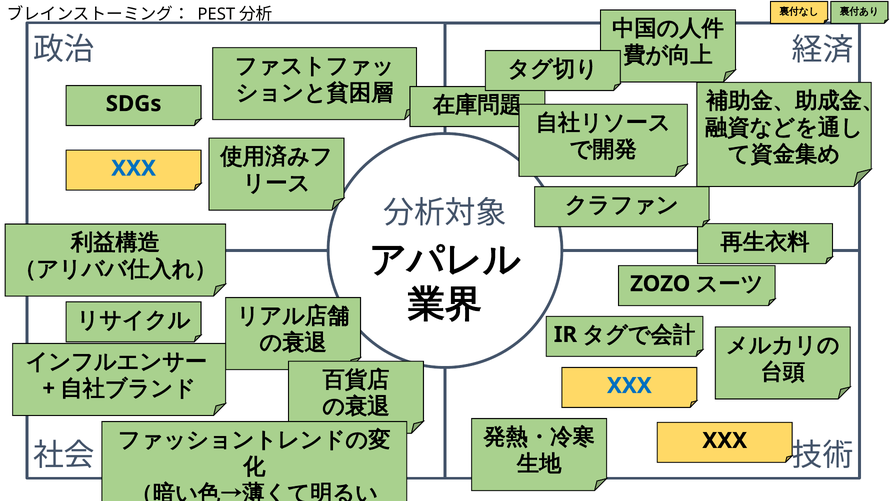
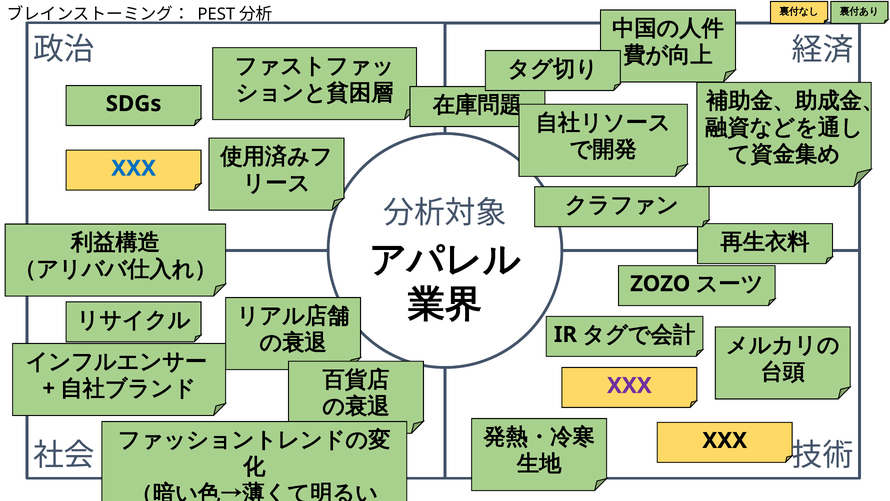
XXX colour: blue -> purple (629, 385)
